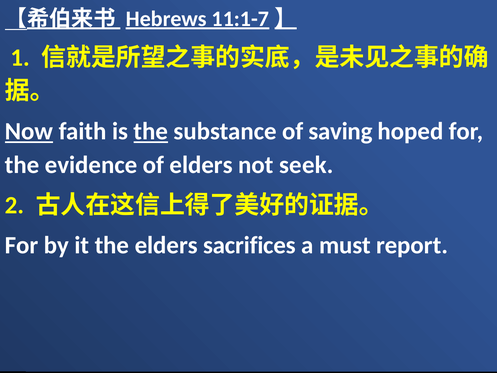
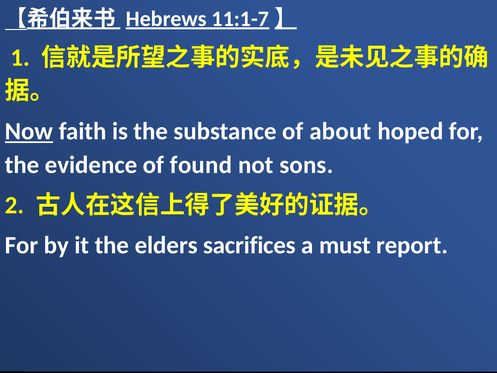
the underline: present -> none (151, 131)
saving: saving -> about (340, 131)
of elders: elders -> found (201, 165)
seek: seek -> sons (306, 165)
